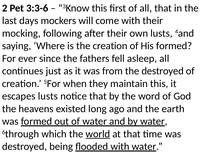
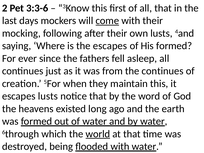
come underline: none -> present (107, 21)
the creation: creation -> escapes (110, 46)
the destroyed: destroyed -> continues (163, 71)
